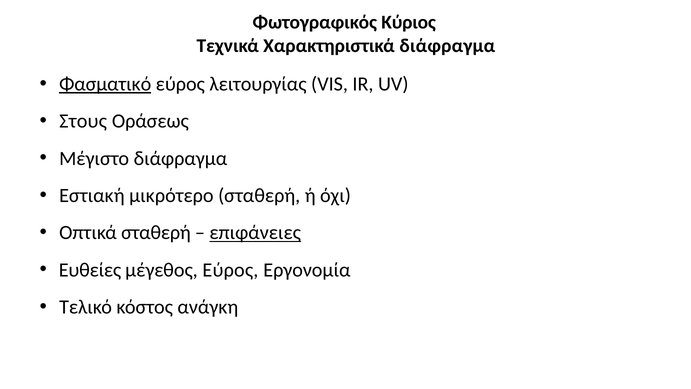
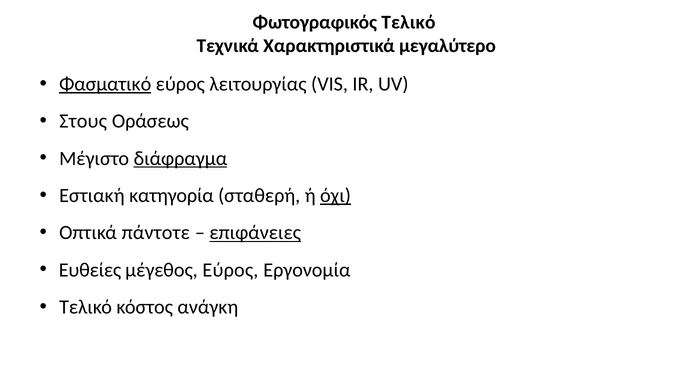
Φωτογραφικός Κύριος: Κύριος -> Τελικό (408, 22)
Χαρακτηριστικά διάφραγμα: διάφραγμα -> μεγαλύτερο (447, 46)
διάφραγμα underline: none -> present (180, 158)
μικρότερο: μικρότερο -> κατηγορία (171, 195)
όχι underline: none -> present (335, 195)
Οπτικά σταθερή: σταθερή -> πάντοτε (156, 233)
